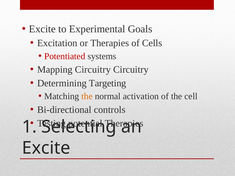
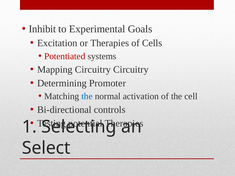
Excite: Excite -> Inhibit (42, 29)
Targeting: Targeting -> Promoter (108, 83)
the colour: orange -> blue (87, 96)
Excite: Excite -> Select (46, 148)
